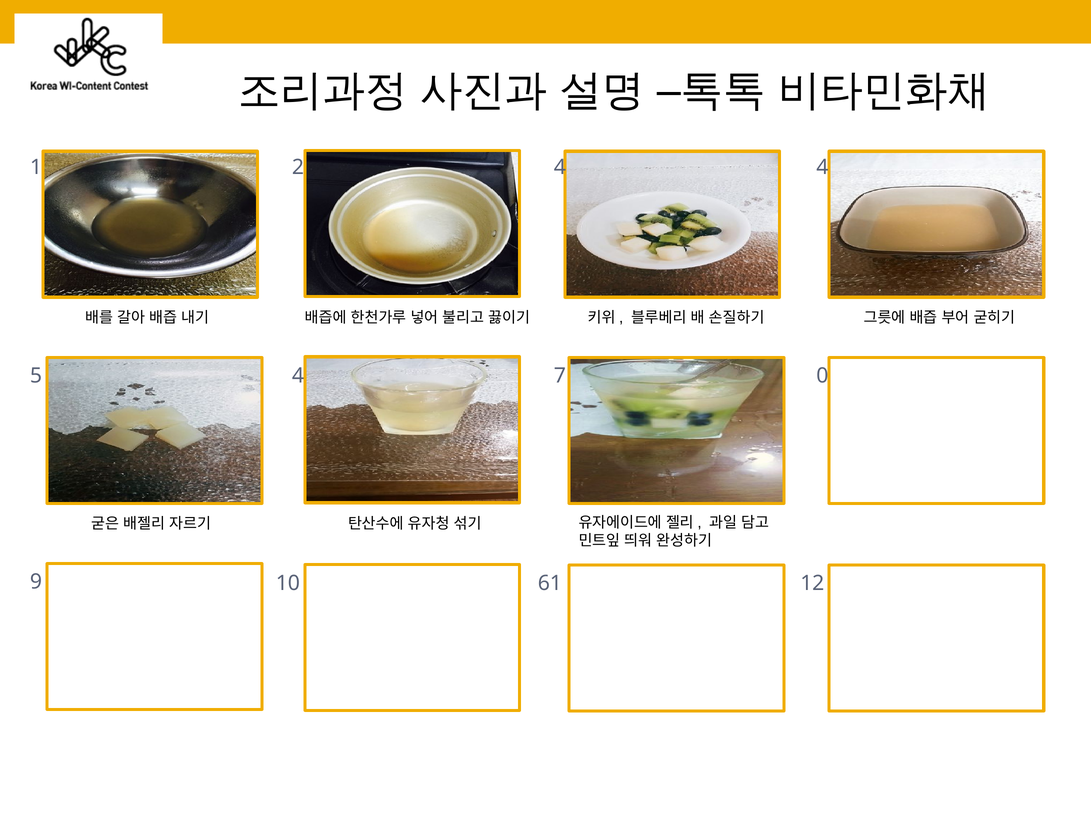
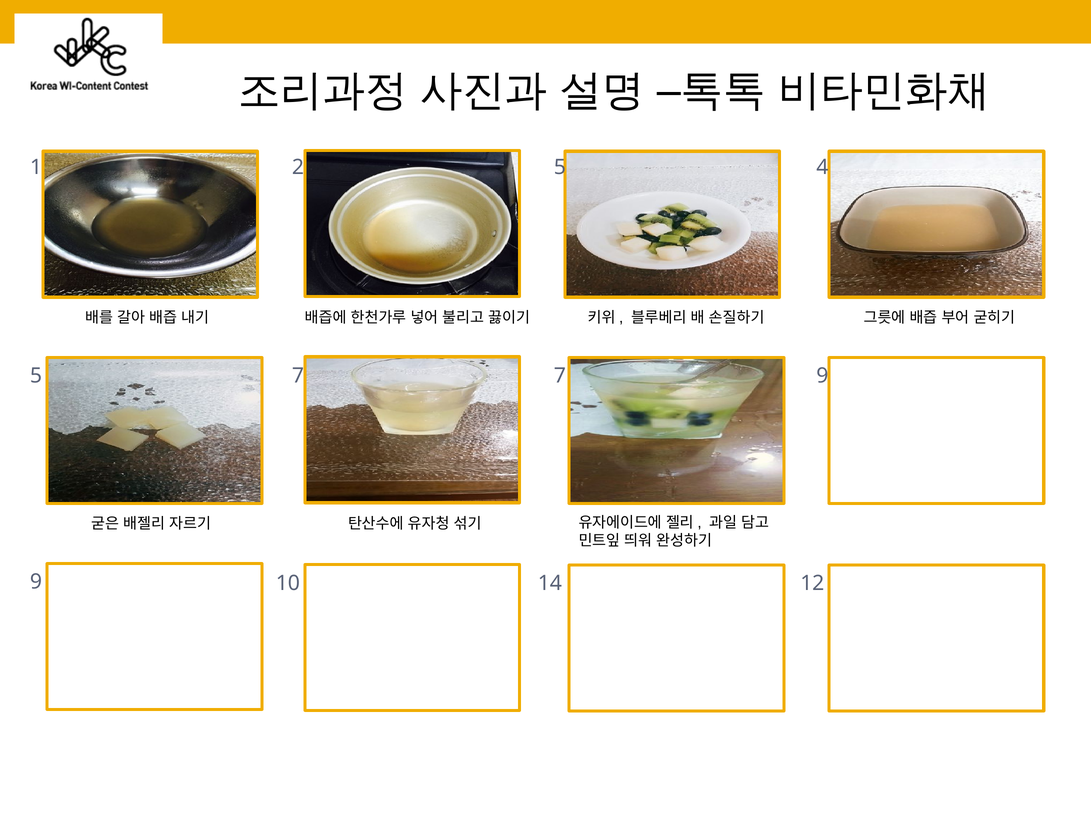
2 4: 4 -> 5 (560, 167)
5 4: 4 -> 7 (298, 376)
7 0: 0 -> 9 (822, 376)
61: 61 -> 14 (550, 584)
